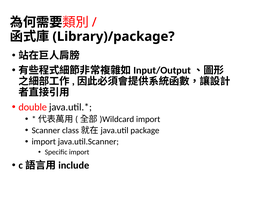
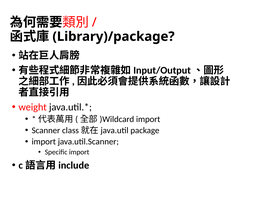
double: double -> weight (33, 107)
